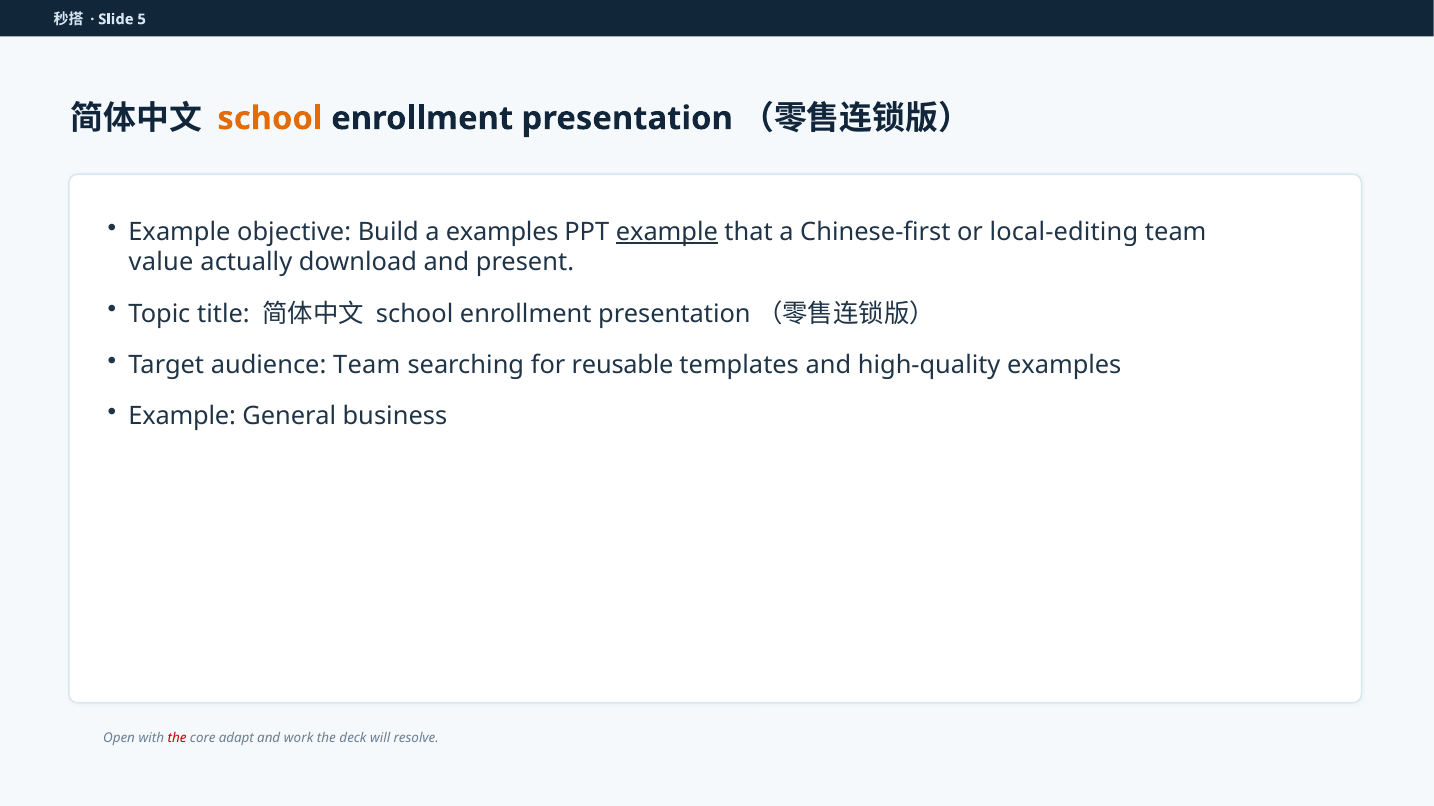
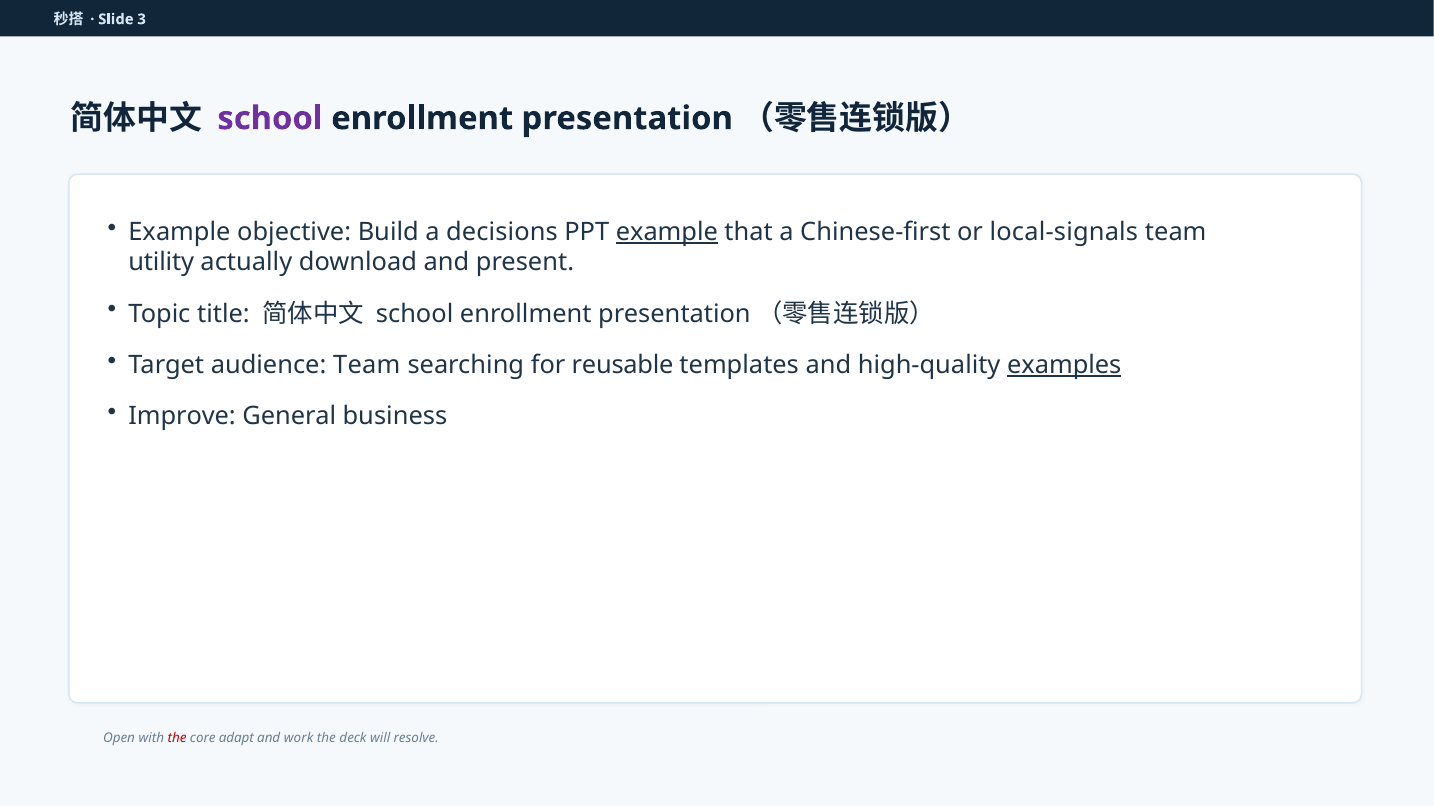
5: 5 -> 3 (142, 19)
school colour: orange -> purple (270, 118)
a examples: examples -> decisions (502, 232)
local-editing: local-editing -> local-signals (1064, 232)
value: value -> utility (161, 263)
examples underline: none -> present (1064, 365)
Example: Example -> Improve (182, 417)
